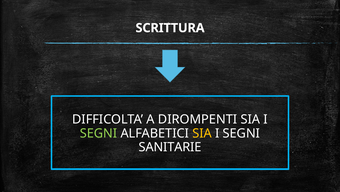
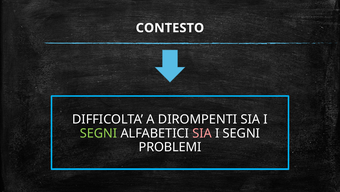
SCRITTURA: SCRITTURA -> CONTESTO (170, 28)
SIA colour: yellow -> pink (202, 133)
SANITARIE: SANITARIE -> PROBLEMI (170, 147)
